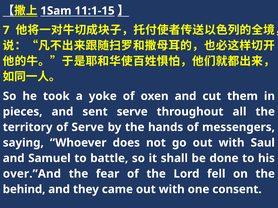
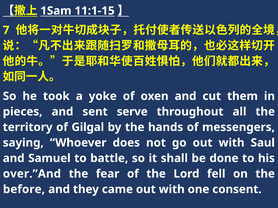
of Serve: Serve -> Gilgal (88, 127)
behind: behind -> before (24, 190)
